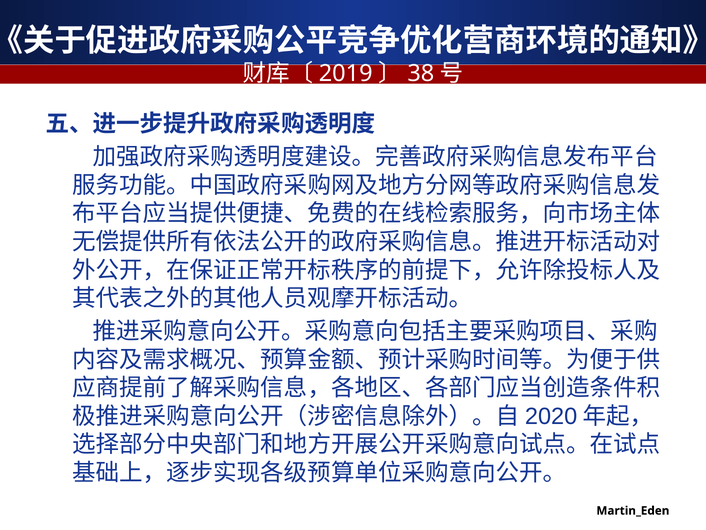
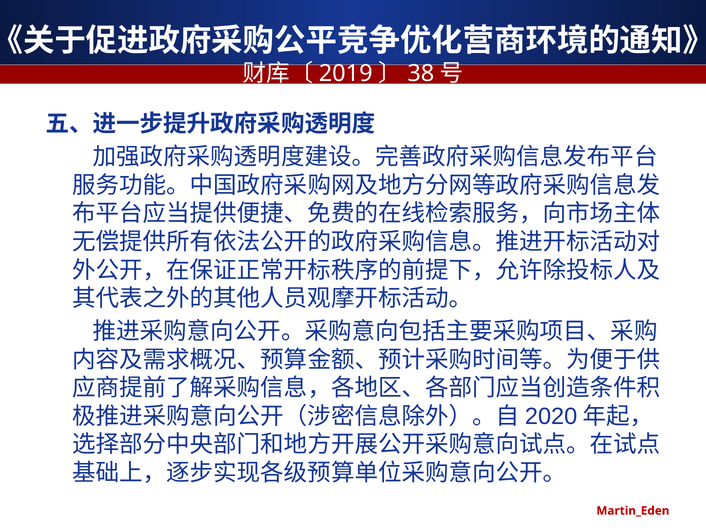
Martin_Eden colour: black -> red (633, 510)
